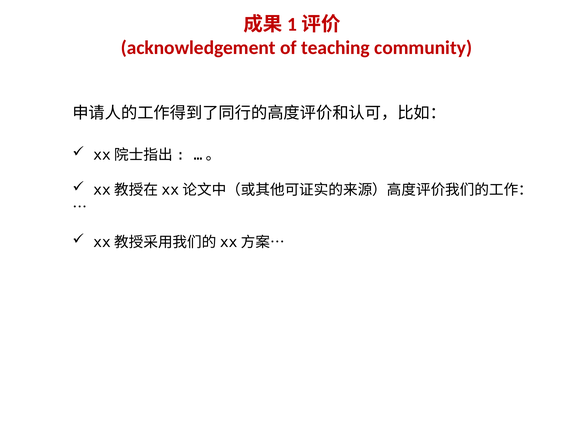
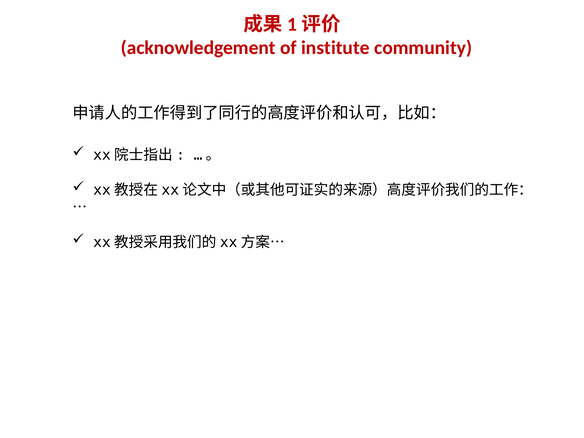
teaching: teaching -> institute (335, 48)
